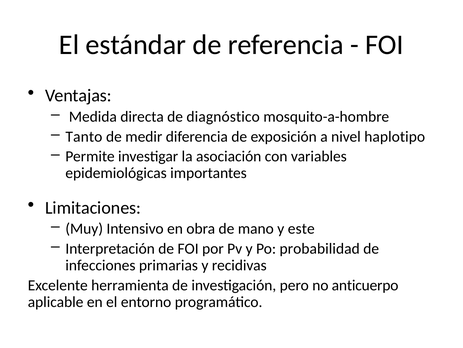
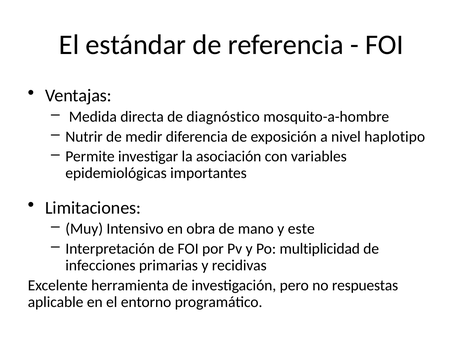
Tanto: Tanto -> Nutrir (84, 136)
probabilidad: probabilidad -> multiplicidad (320, 248)
anticuerpo: anticuerpo -> respuestas (365, 285)
